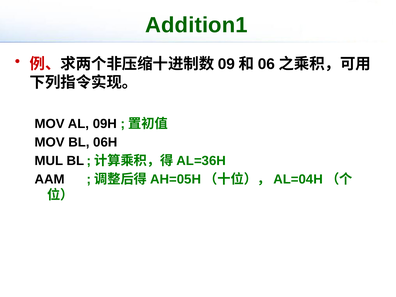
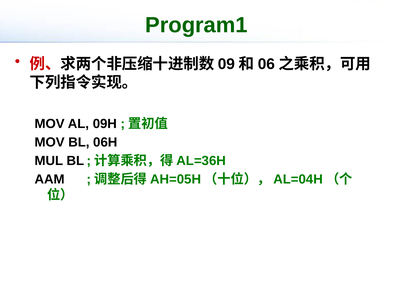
Addition1: Addition1 -> Program1 (196, 25)
